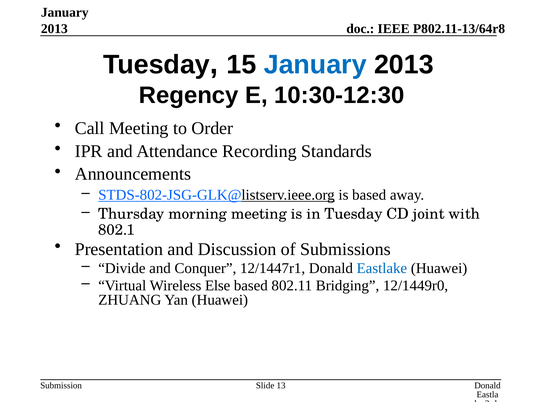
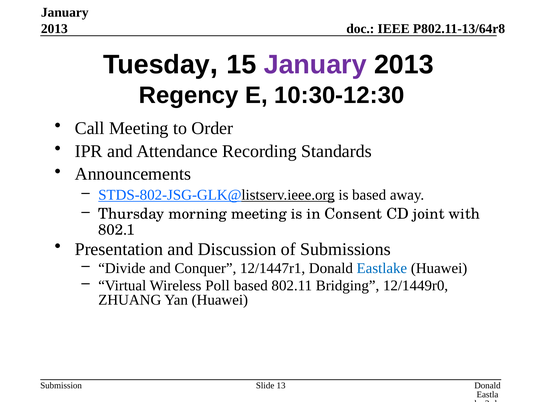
January colour: blue -> purple (315, 65)
in Tuesday: Tuesday -> Consent (353, 214)
Else: Else -> Poll (217, 286)
